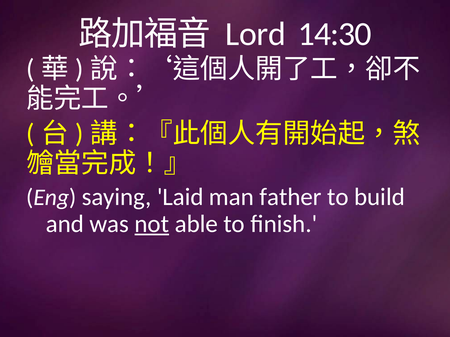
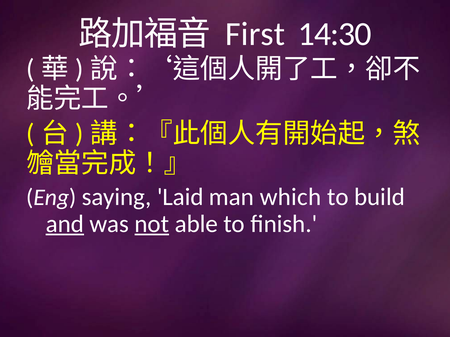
Lord: Lord -> First (255, 34)
father: father -> which (290, 197)
and underline: none -> present (65, 224)
